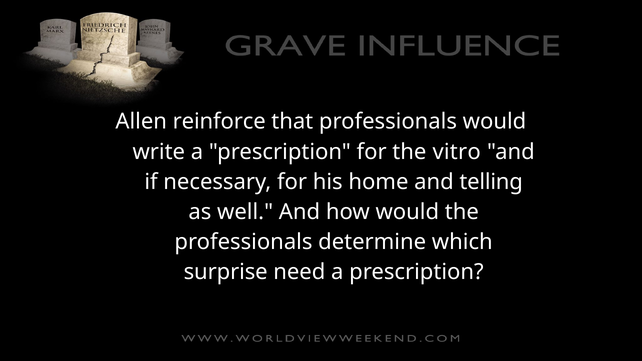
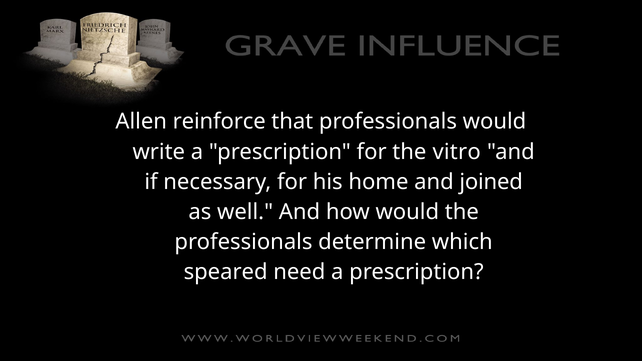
telling: telling -> joined (491, 182)
surprise: surprise -> speared (226, 272)
